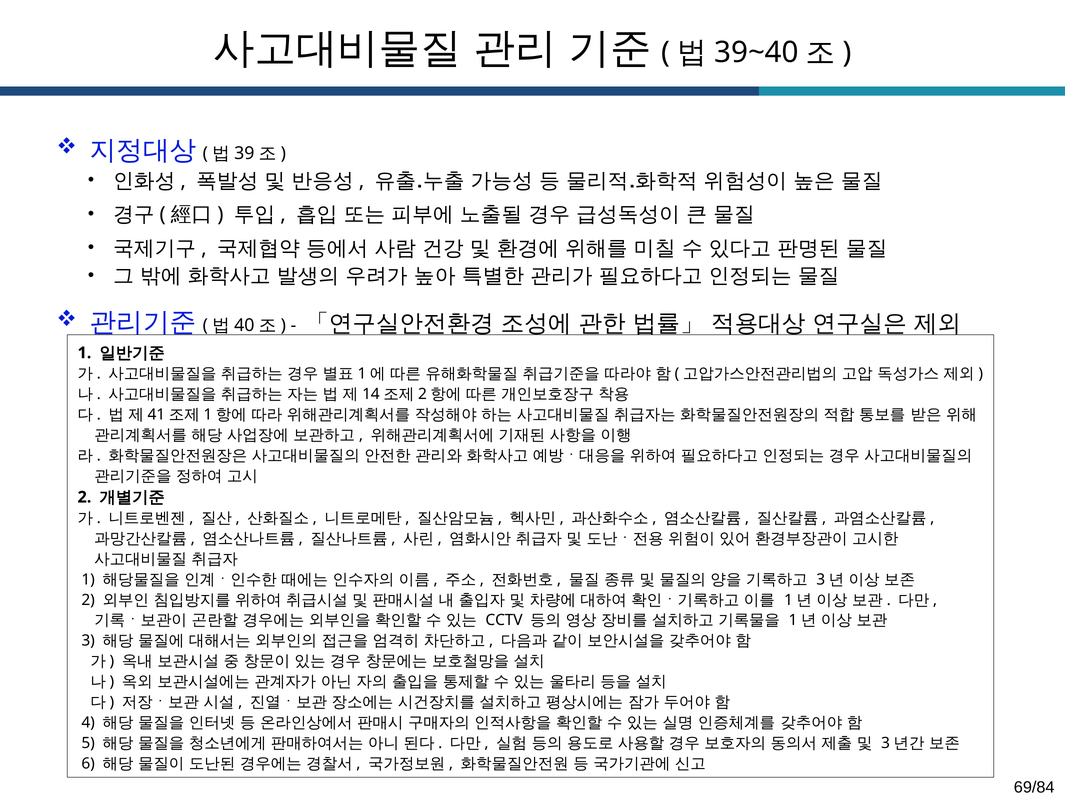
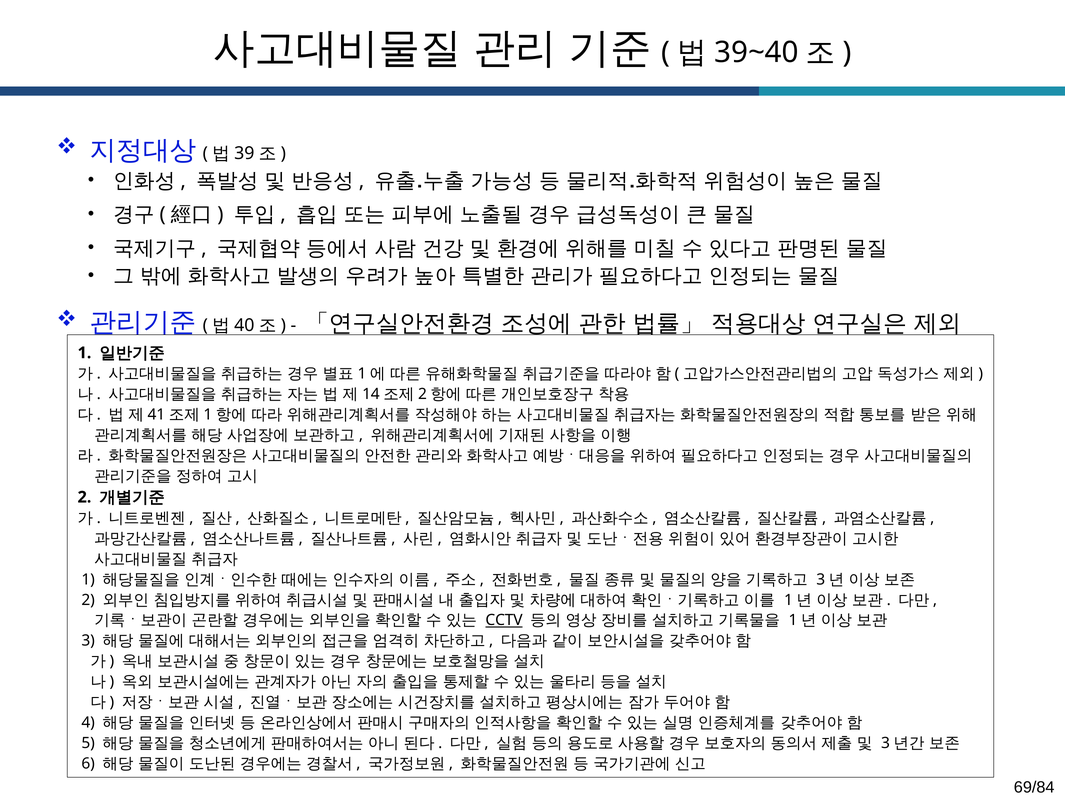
CCTV underline: none -> present (504, 620)
